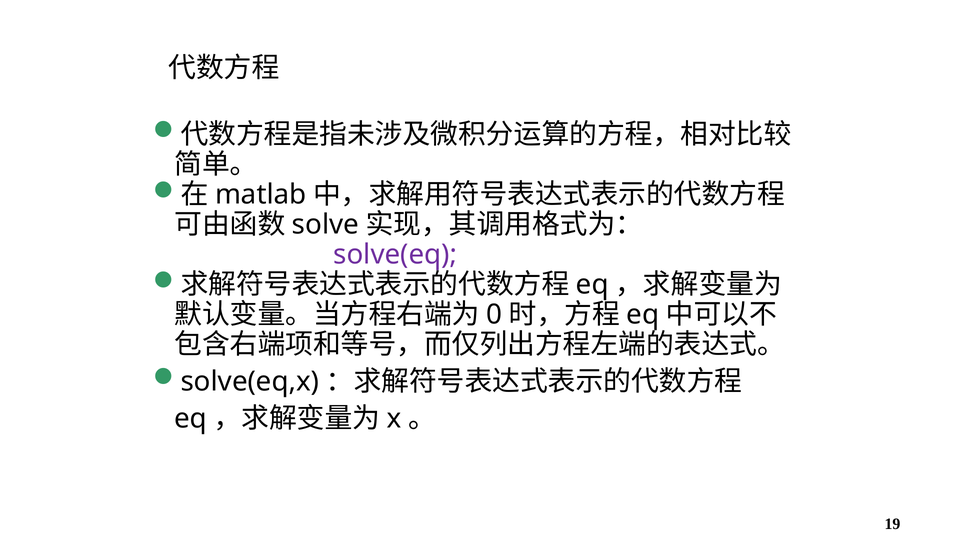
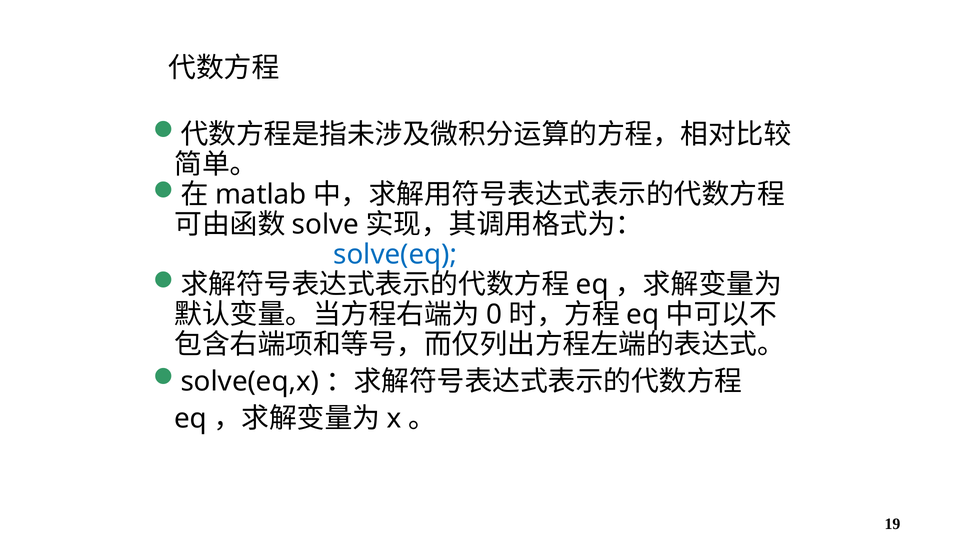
solve(eq colour: purple -> blue (395, 254)
